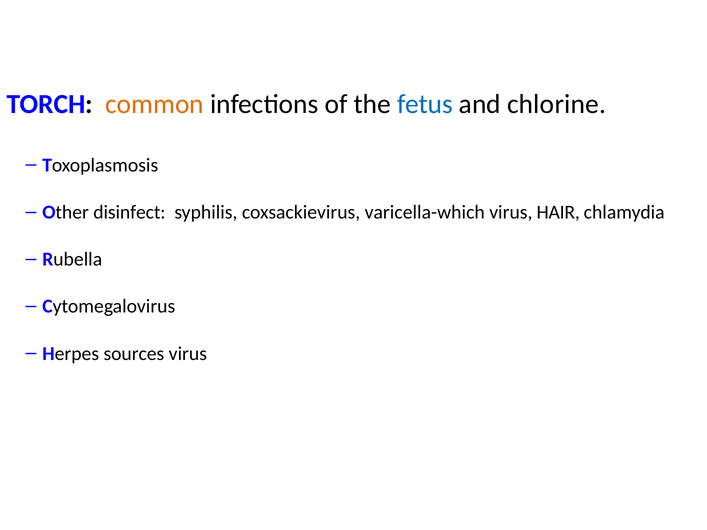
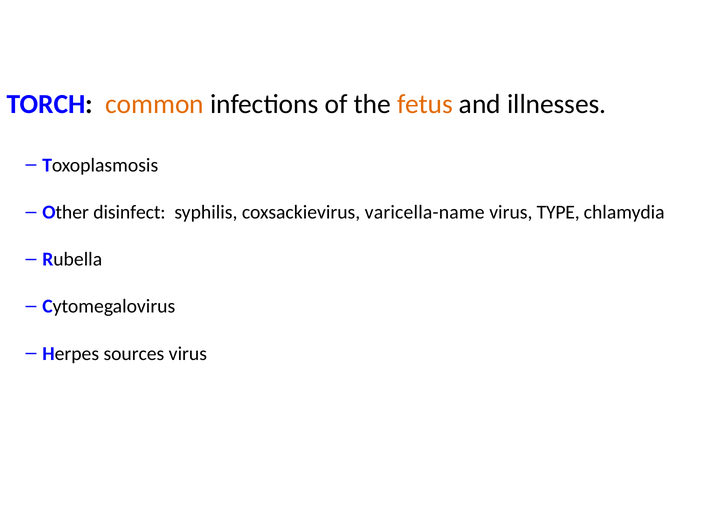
fetus colour: blue -> orange (425, 104)
chlorine: chlorine -> illnesses (557, 104)
varicella-which: varicella-which -> varicella-name (425, 212)
HAIR: HAIR -> TYPE (558, 212)
